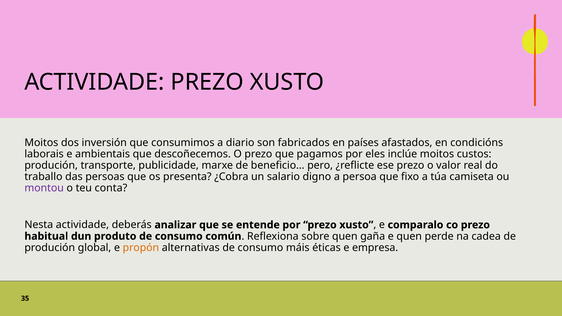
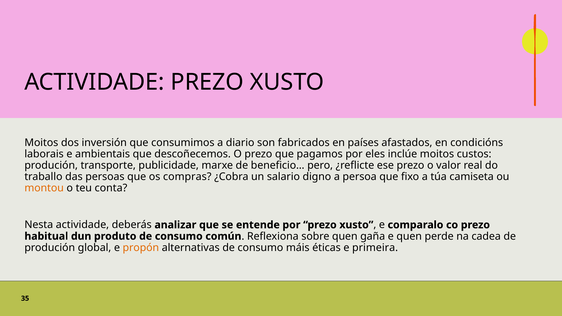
presenta: presenta -> compras (187, 177)
montou colour: purple -> orange (44, 188)
empresa: empresa -> primeira (375, 248)
